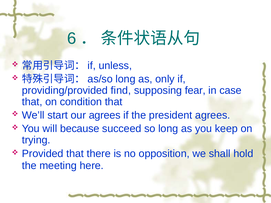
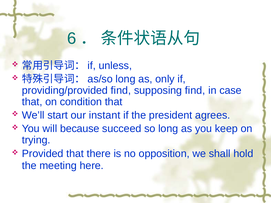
supposing fear: fear -> find (195, 91)
our agrees: agrees -> instant (105, 115)
